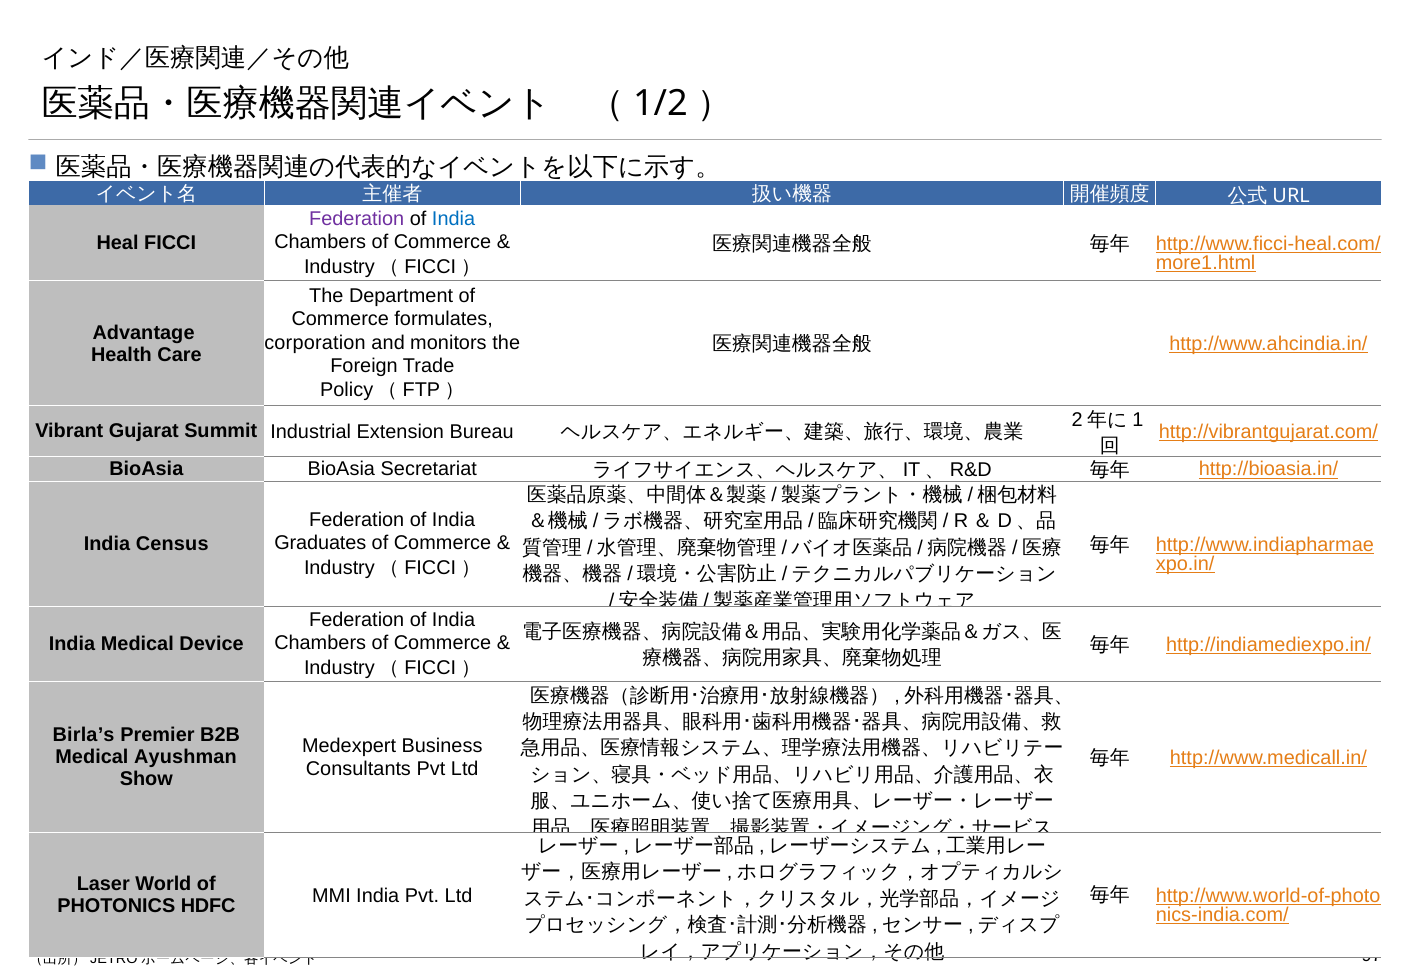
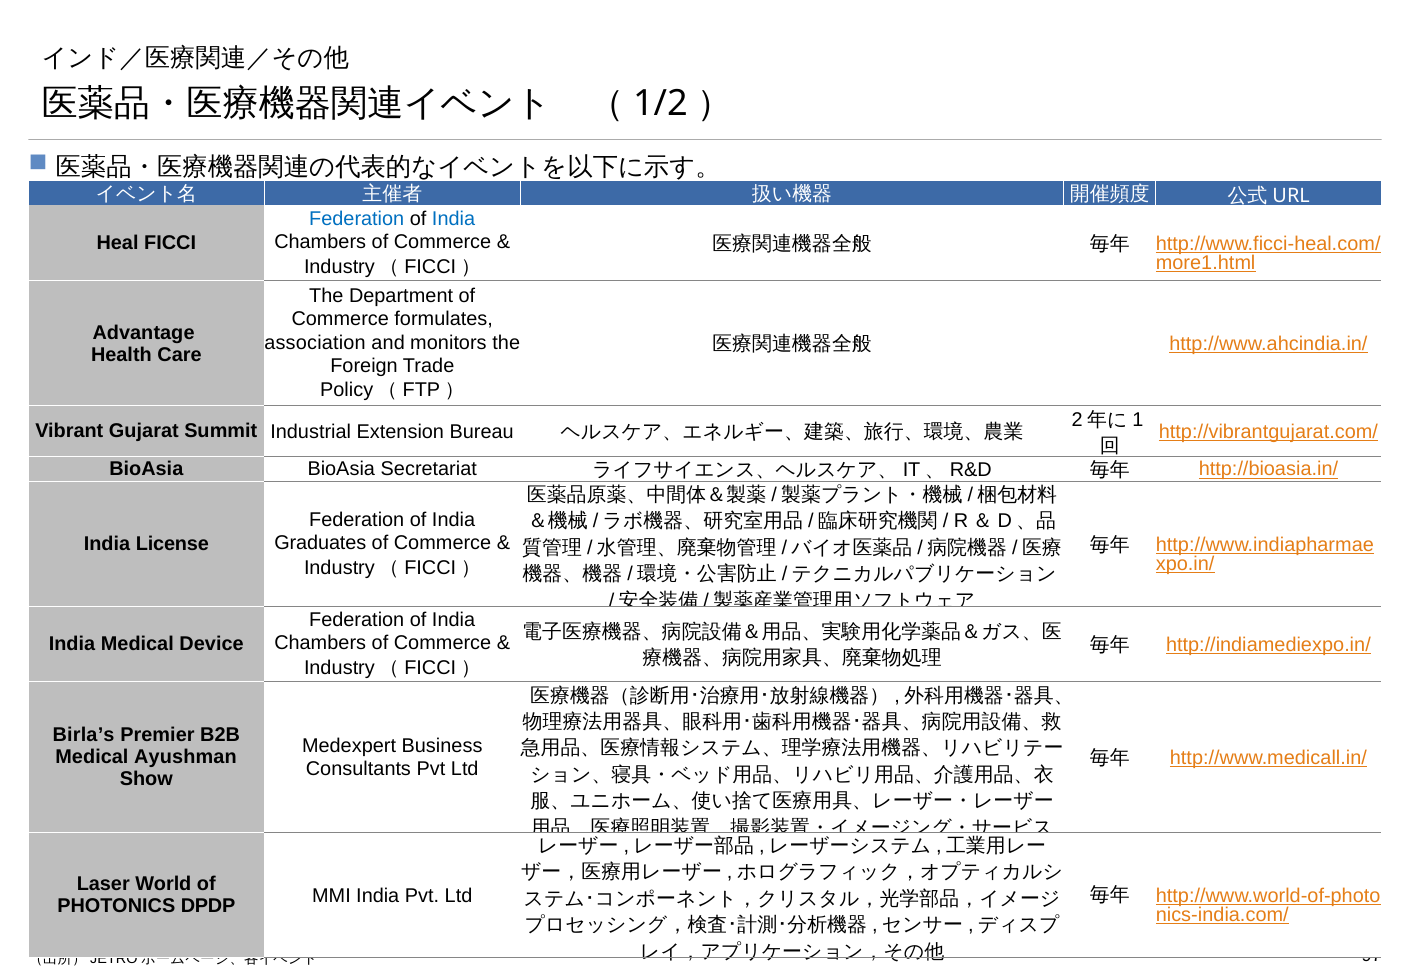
Federation colour: purple -> blue (357, 219)
corporation: corporation -> association (315, 342)
Census: Census -> License (172, 544)
HDFC: HDFC -> DPDP (208, 906)
